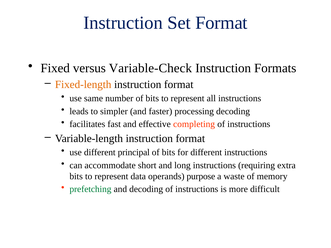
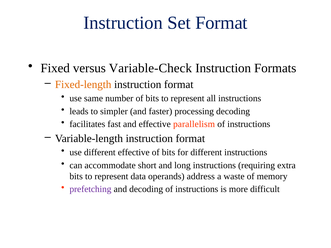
completing: completing -> parallelism (194, 124)
different principal: principal -> effective (134, 153)
purpose: purpose -> address (201, 176)
prefetching colour: green -> purple (90, 189)
